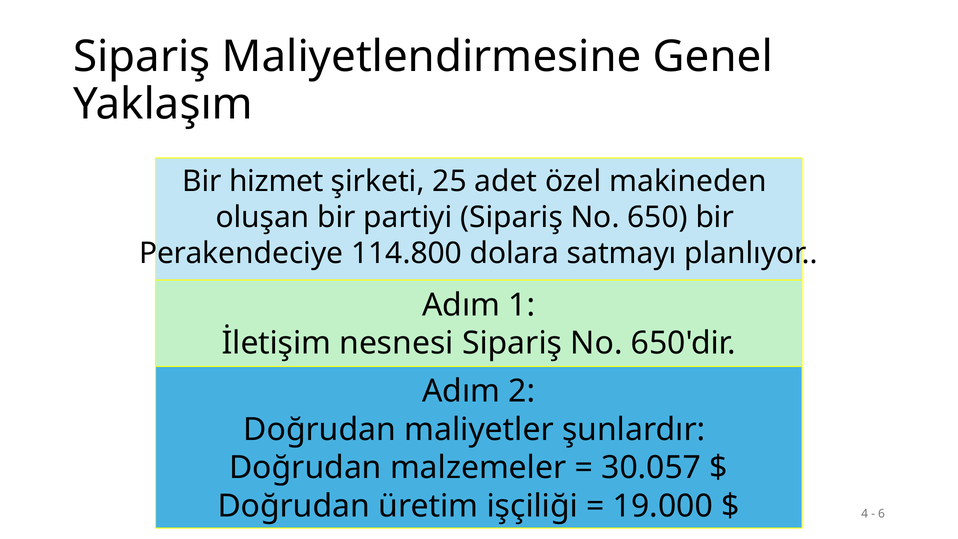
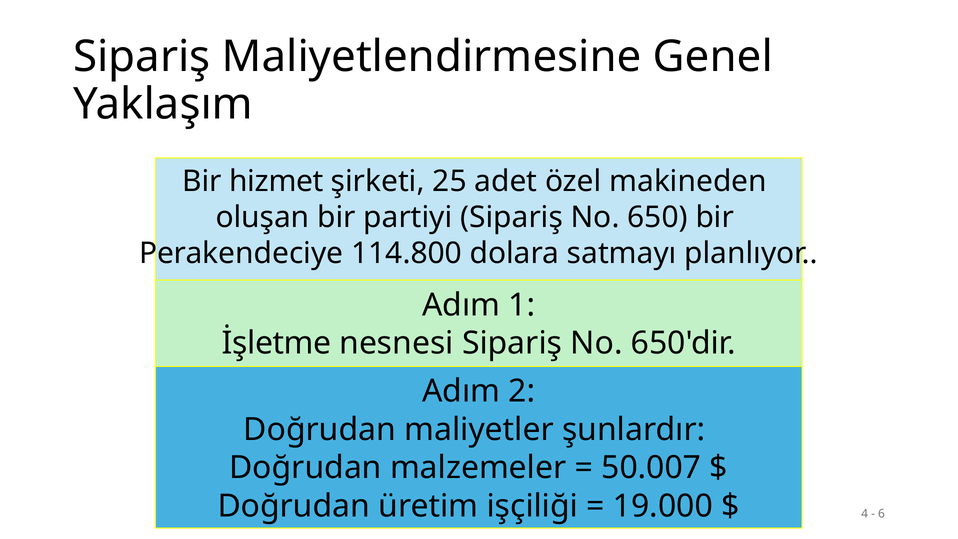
İletişim: İletişim -> İşletme (277, 343)
30.057: 30.057 -> 50.007 (651, 468)
